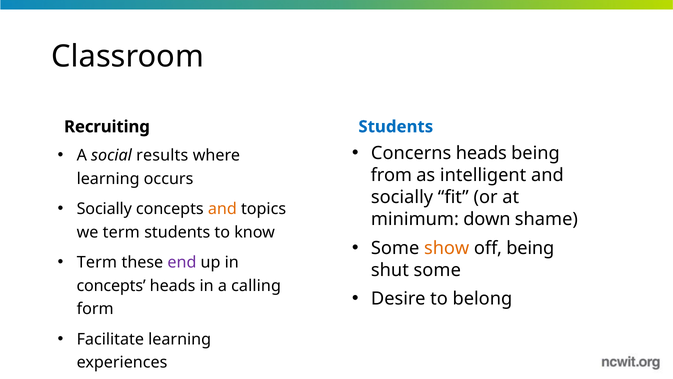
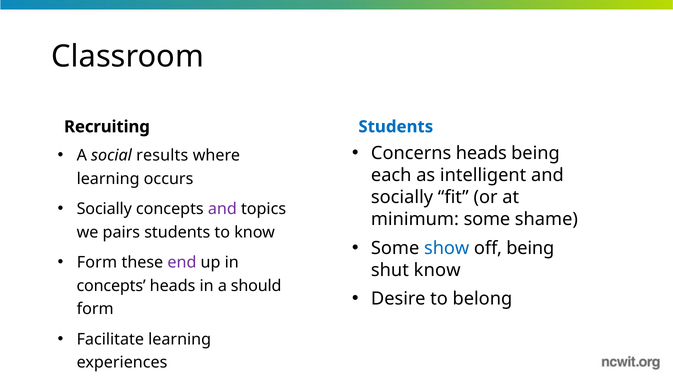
from: from -> each (391, 175)
and colour: orange -> purple (222, 209)
minimum down: down -> some (487, 219)
we term: term -> pairs (121, 232)
show colour: orange -> blue (447, 248)
Term: Term -> Form (97, 262)
shut some: some -> know (437, 270)
calling: calling -> should (256, 285)
